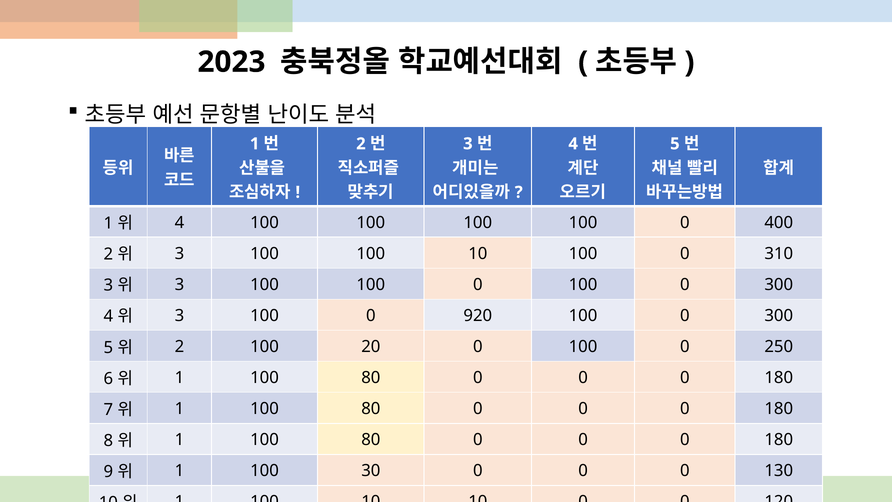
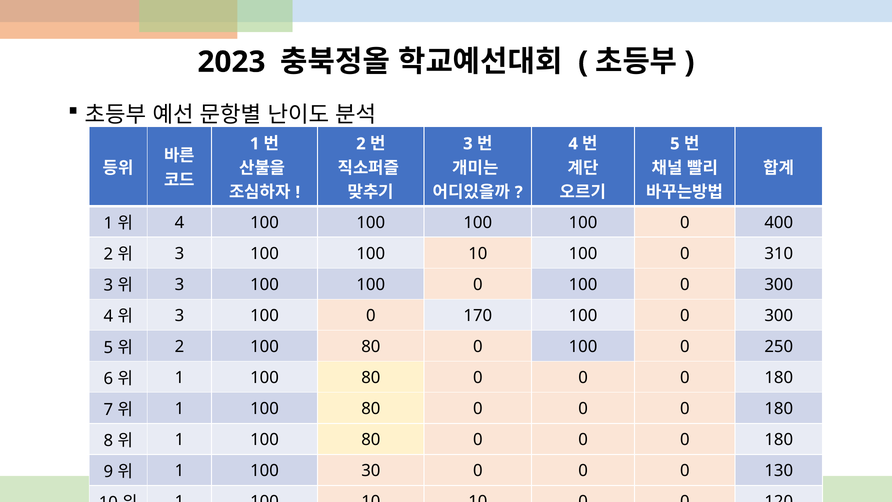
920: 920 -> 170 (478, 315)
2 100 20: 20 -> 80 (371, 347)
